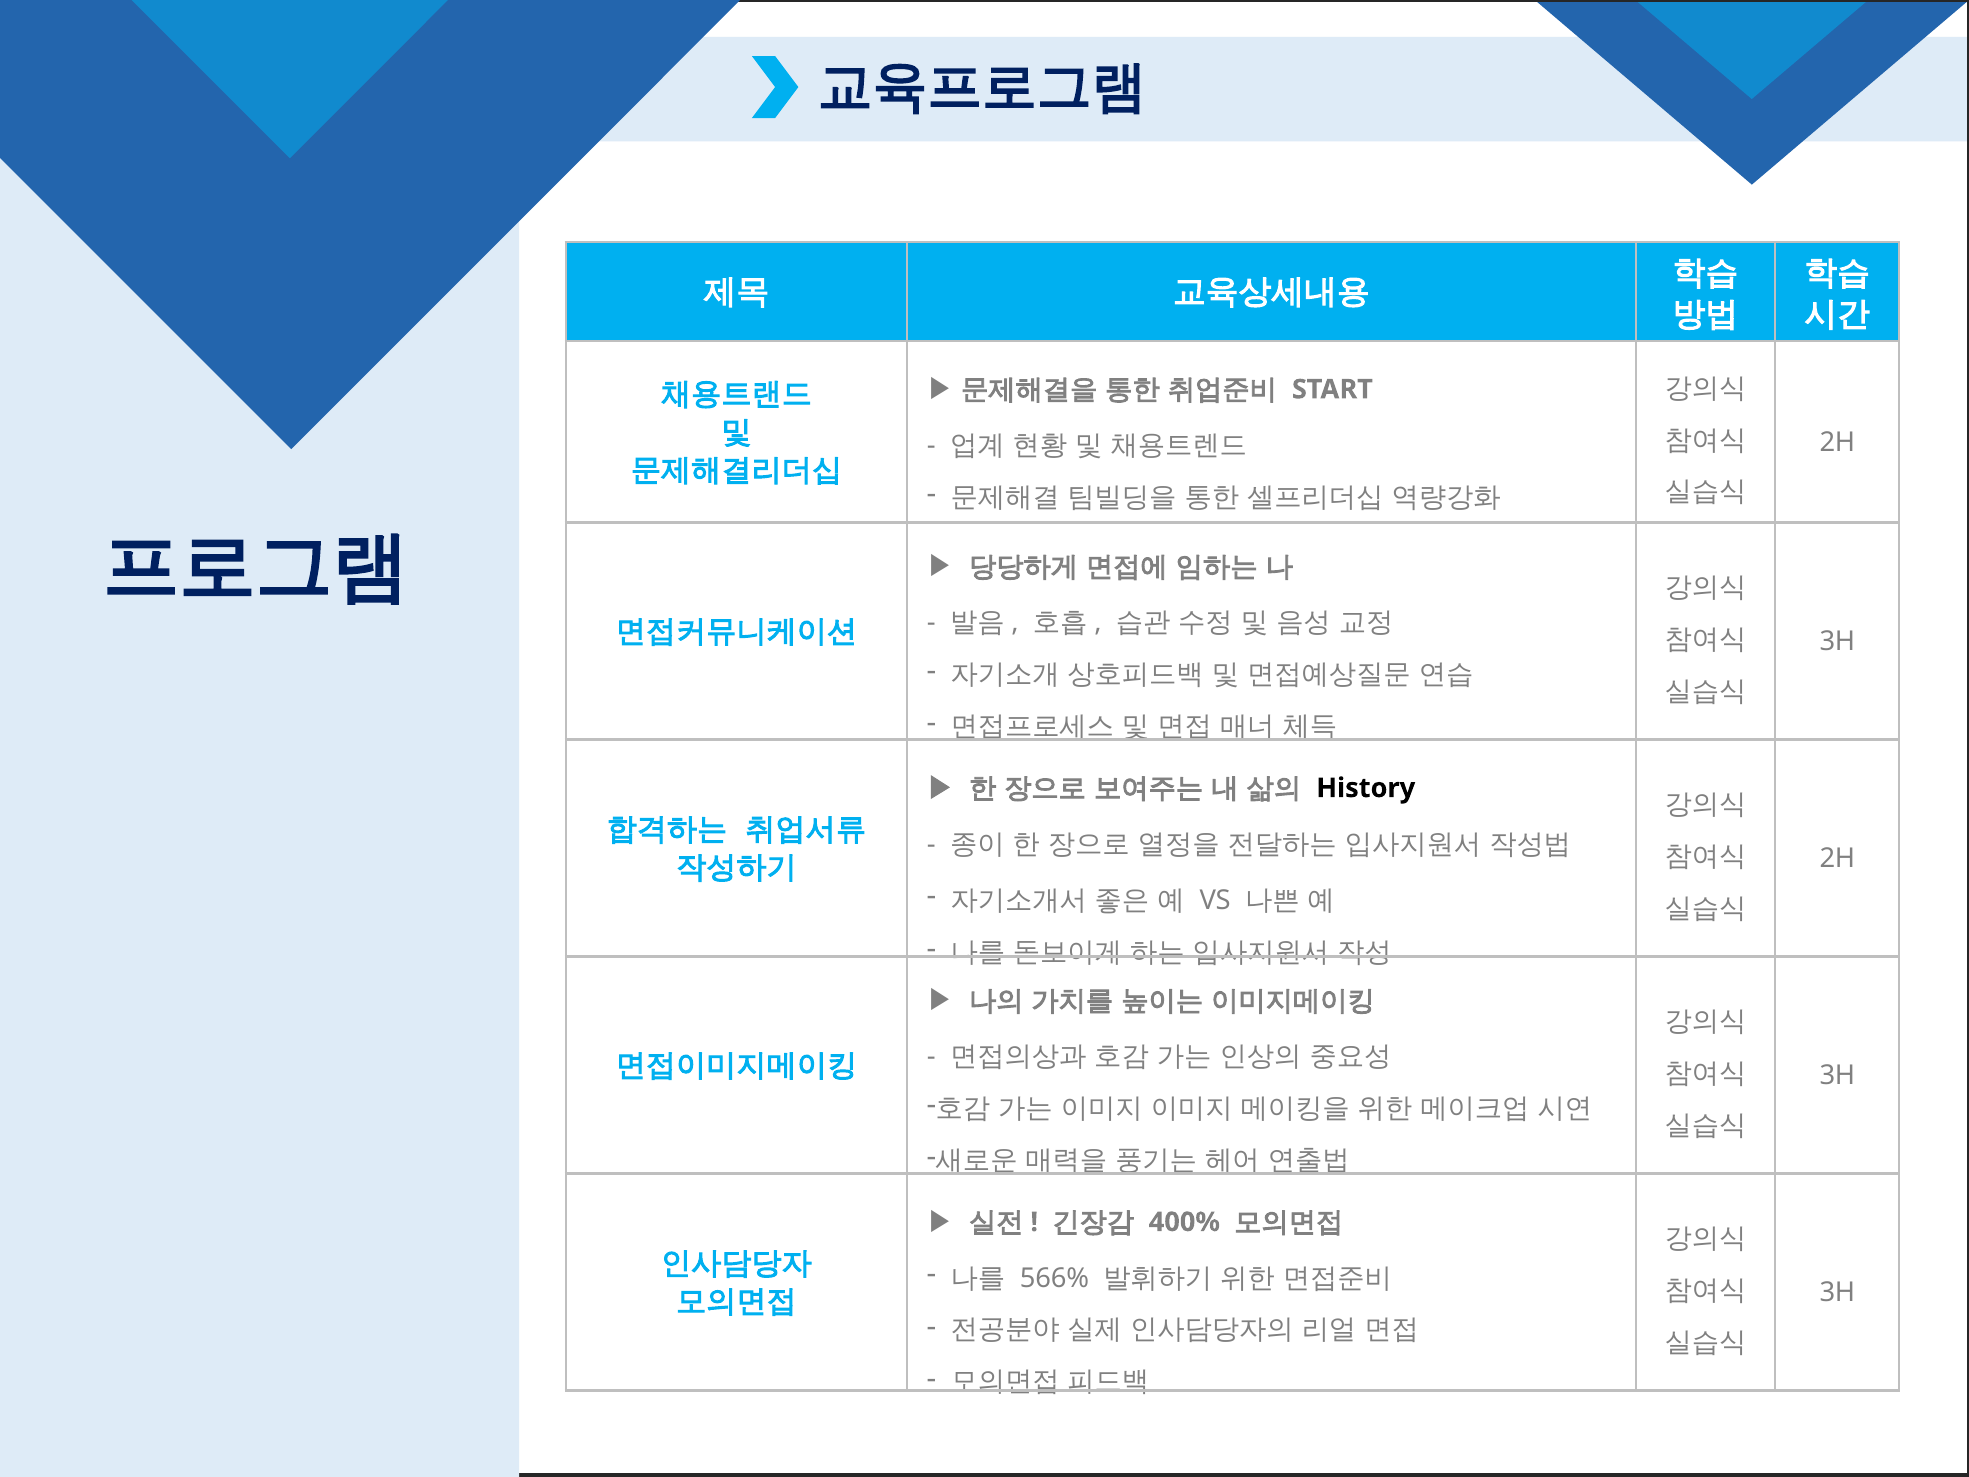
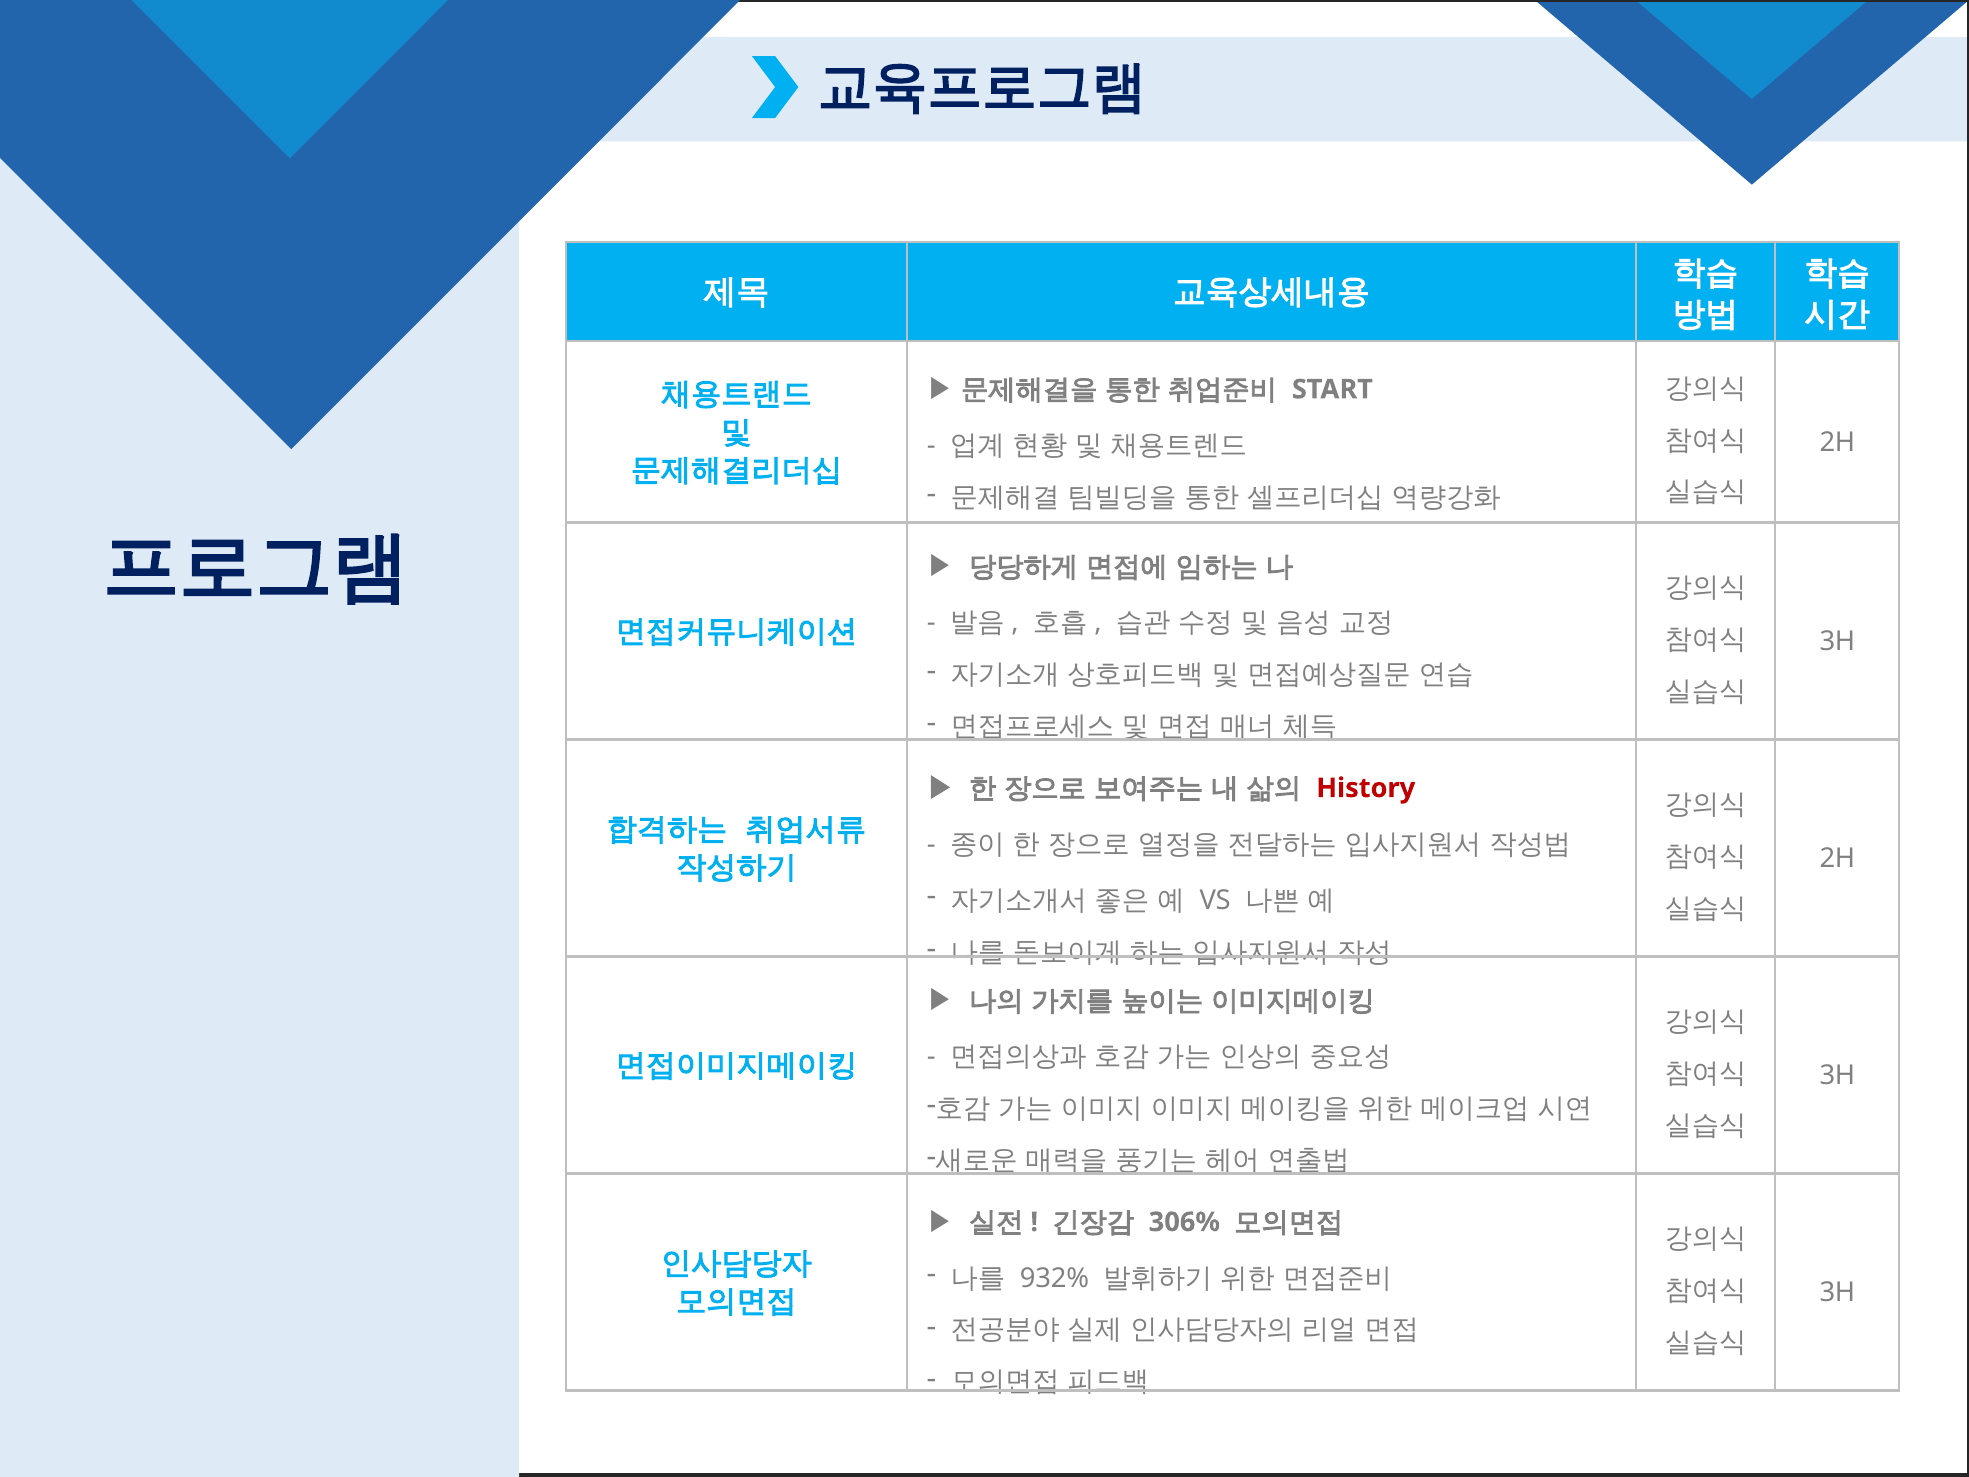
History colour: black -> red (1366, 788)
400%: 400% -> 306% (1184, 1222)
566%: 566% -> 932% (1054, 1278)
